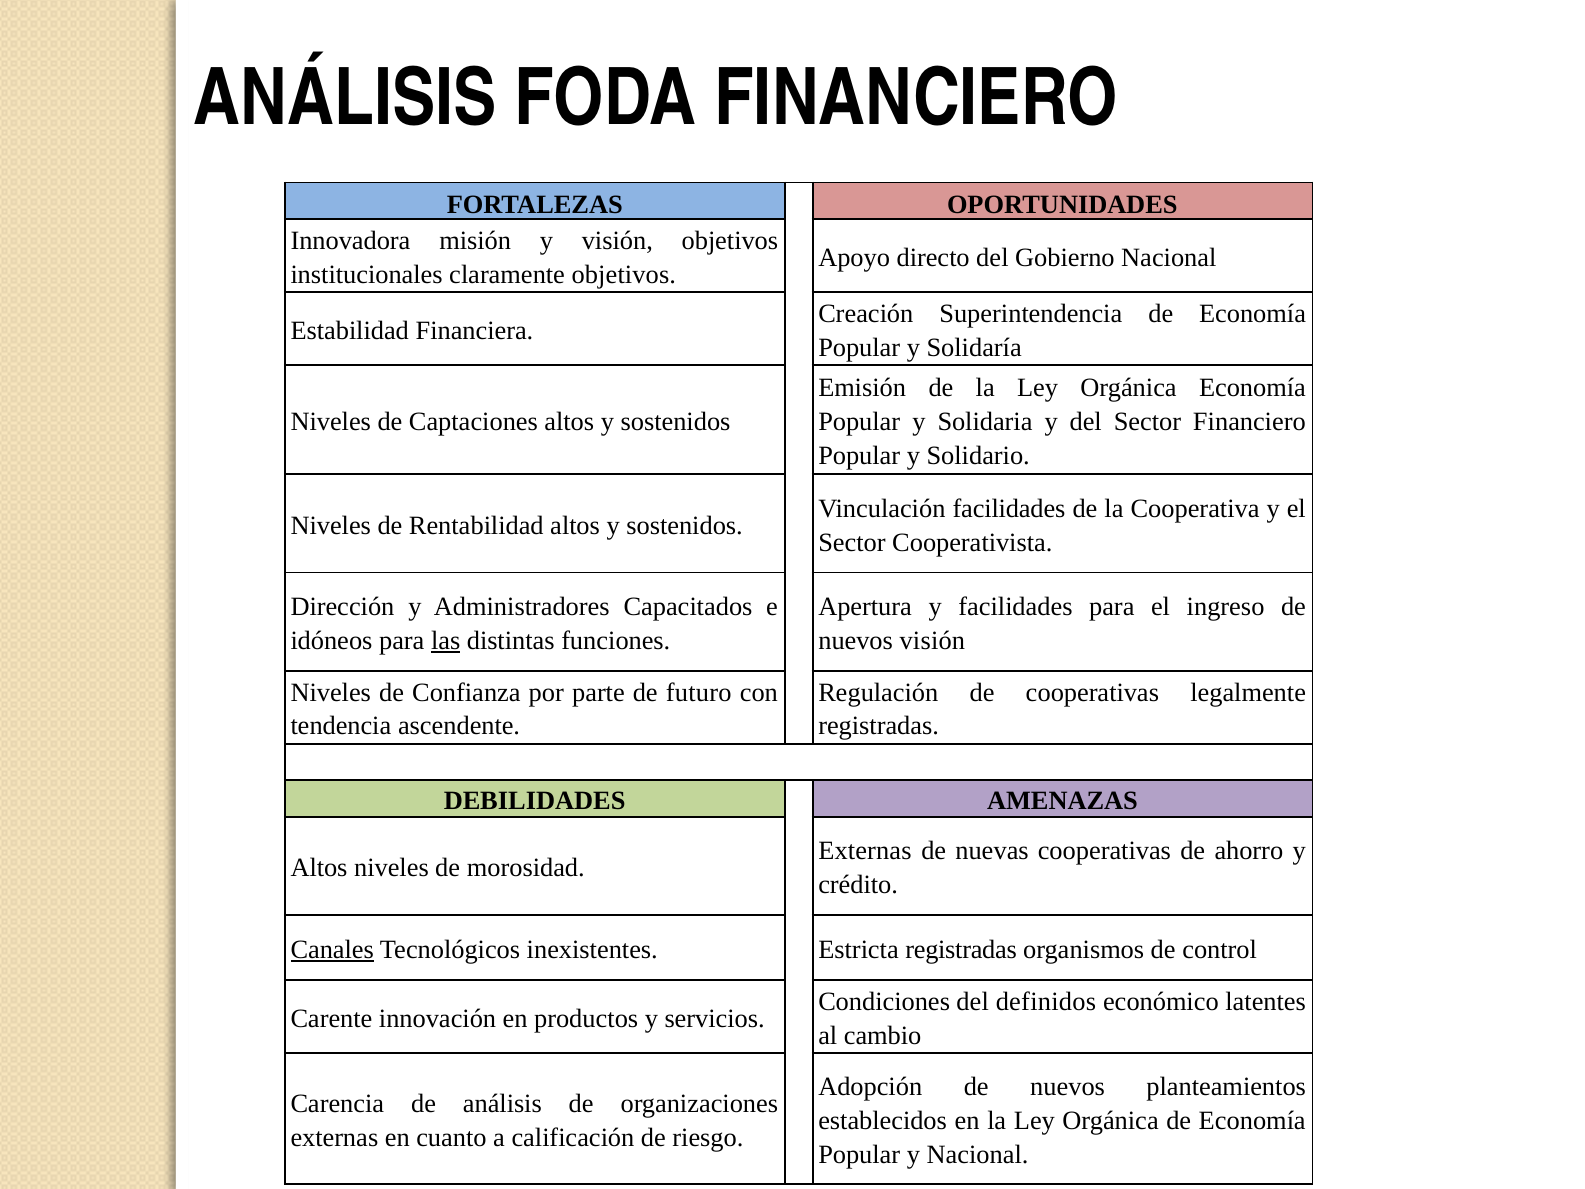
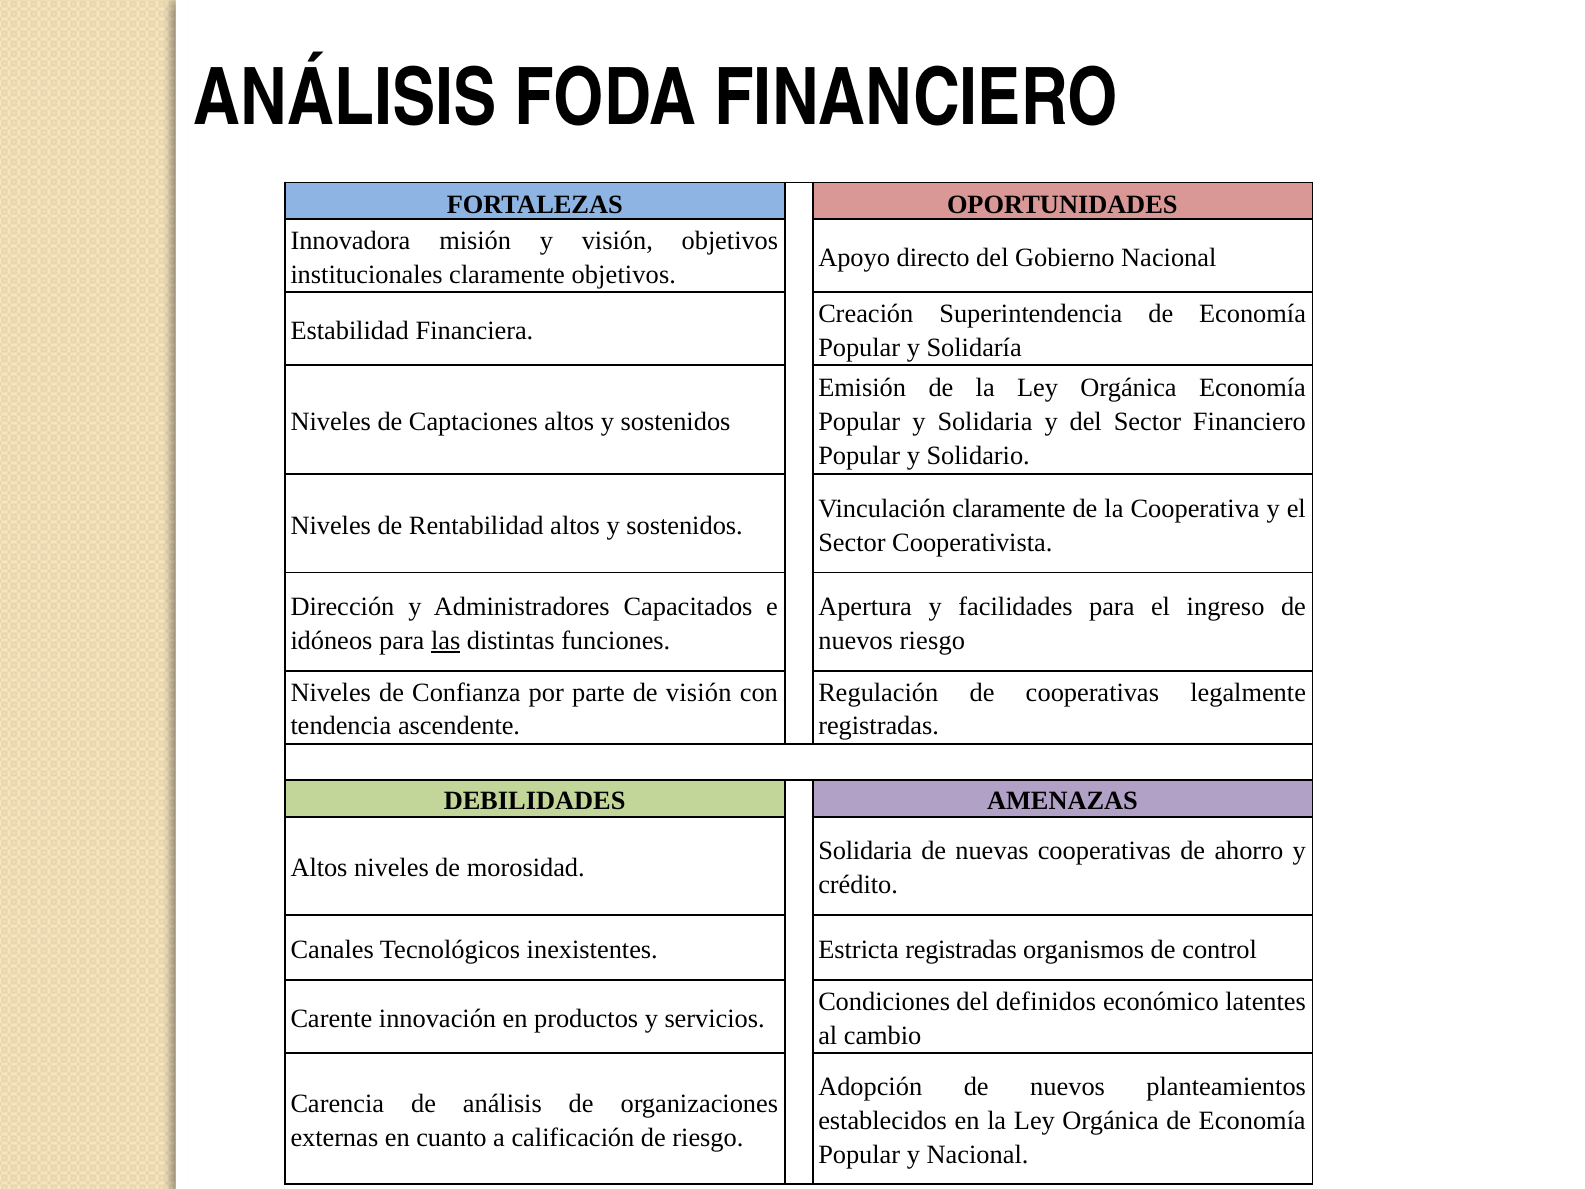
Vinculación facilidades: facilidades -> claramente (1009, 509)
nuevos visión: visión -> riesgo (932, 641)
de futuro: futuro -> visión (699, 692)
Externas: Externas -> Solidaria (865, 851)
Canales underline: present -> none (332, 950)
